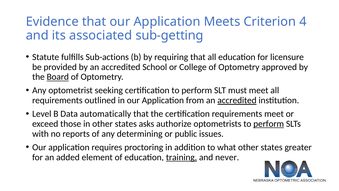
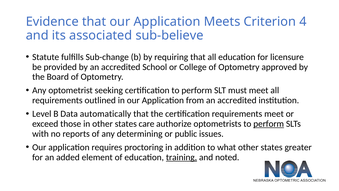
sub-getting: sub-getting -> sub-believe (169, 35)
Sub-actions: Sub-actions -> Sub-change (107, 57)
Board underline: present -> none (58, 77)
accredited underline: present -> none (237, 100)
asks: asks -> care (147, 124)
never: never -> noted (227, 157)
